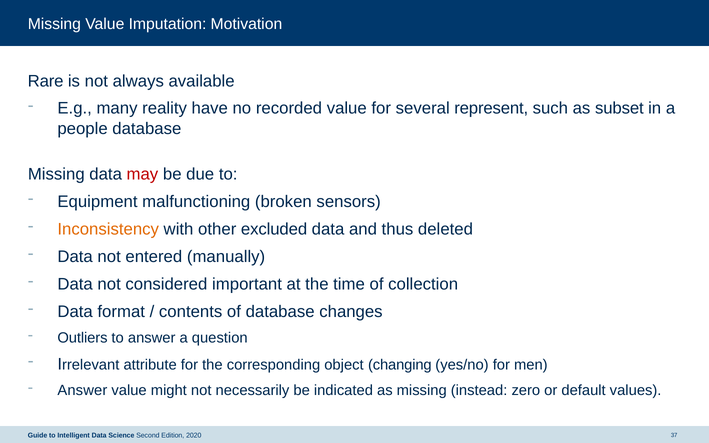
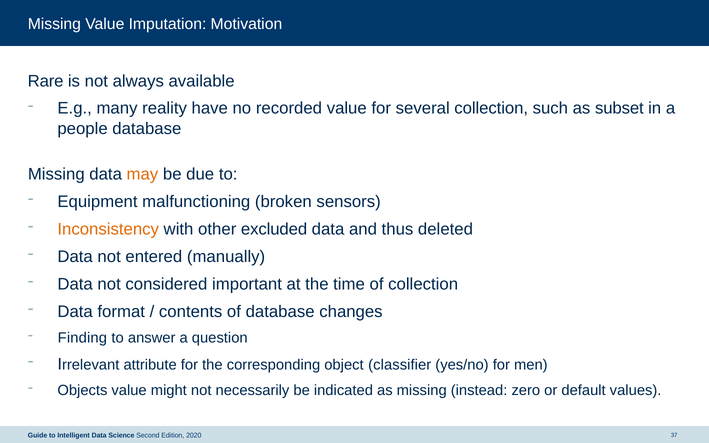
several represent: represent -> collection (491, 108)
may colour: red -> orange (142, 174)
Outliers: Outliers -> Finding (82, 338)
changing: changing -> classifier (400, 365)
Answer: Answer -> Objects (82, 390)
